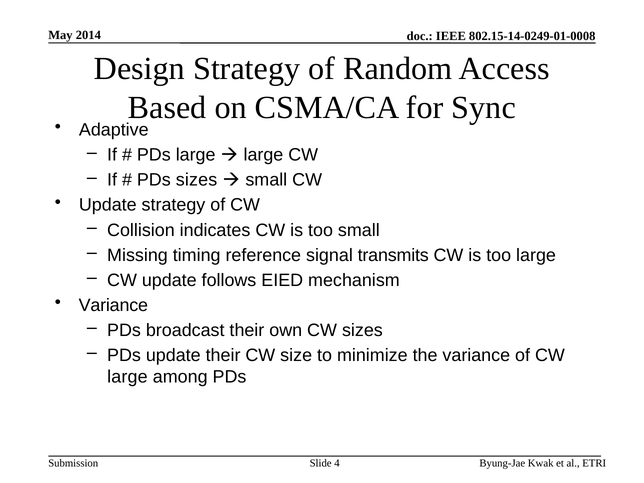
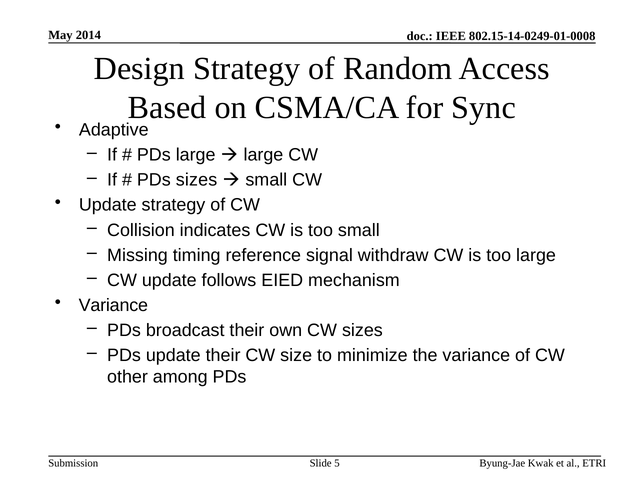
transmits: transmits -> withdraw (393, 255)
large: large -> other (127, 377)
4: 4 -> 5 (337, 463)
